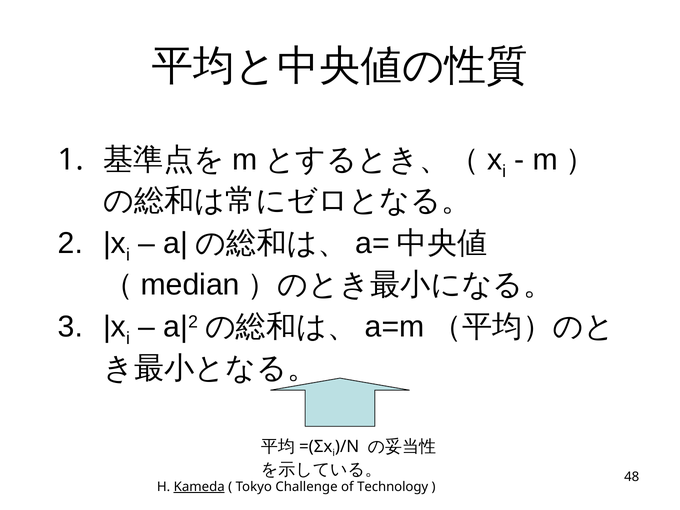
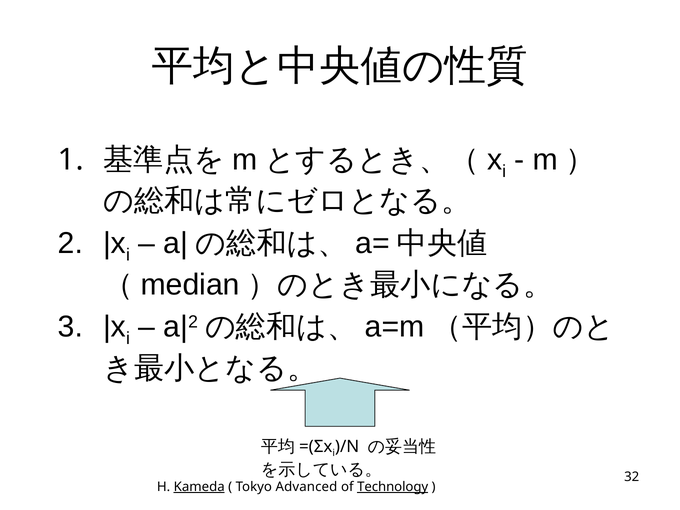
48: 48 -> 32 (632, 477)
Challenge: Challenge -> Advanced (306, 487)
Technology underline: none -> present (393, 487)
